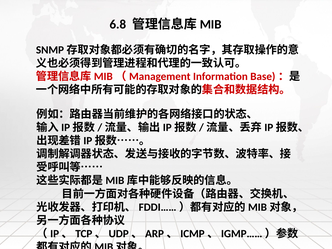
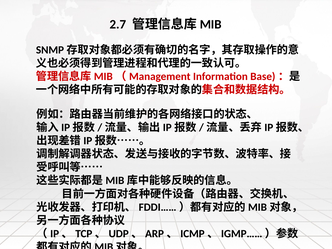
6.8: 6.8 -> 2.7 (118, 24)
